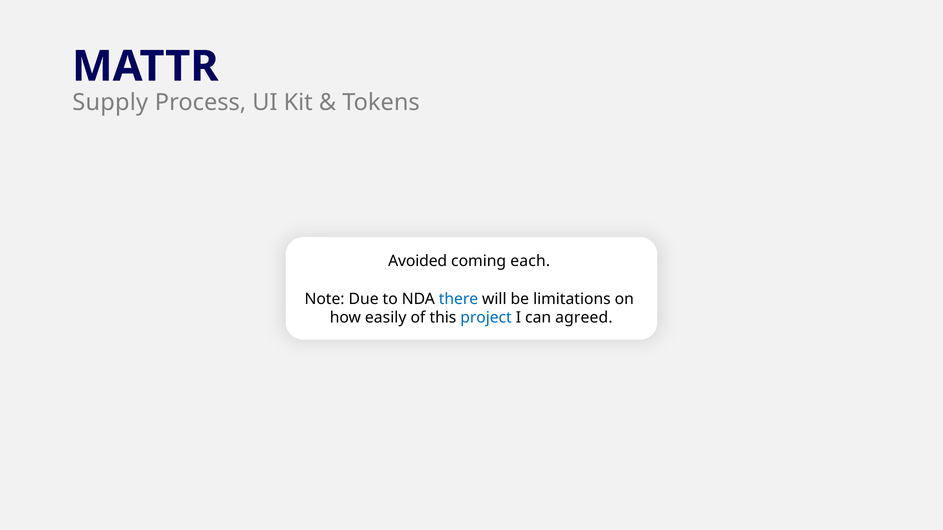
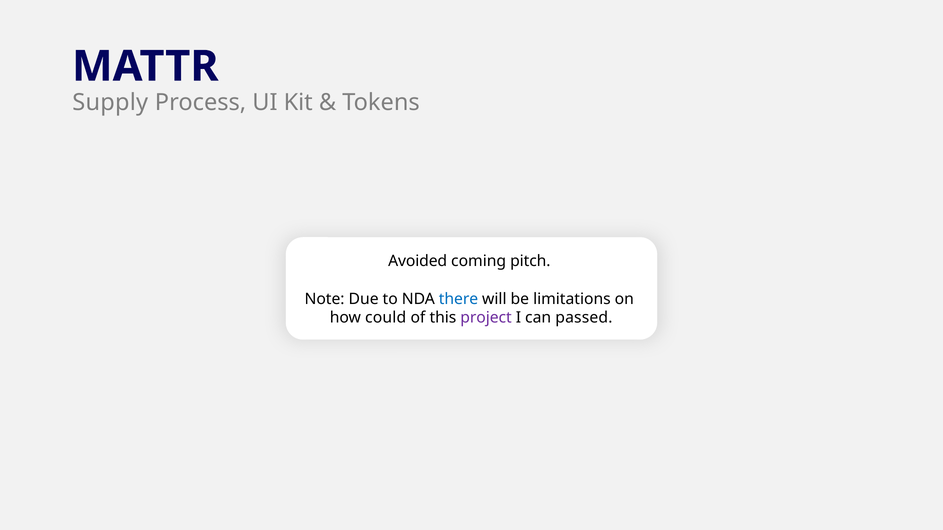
each: each -> pitch (530, 261)
easily: easily -> could (386, 318)
project colour: blue -> purple (486, 318)
agreed: agreed -> passed (584, 318)
